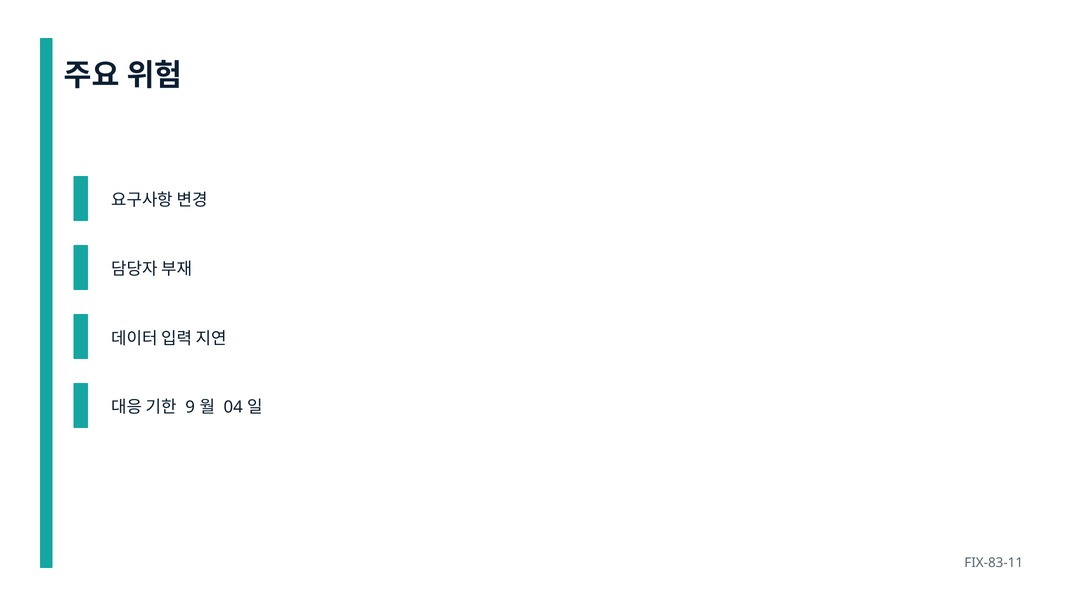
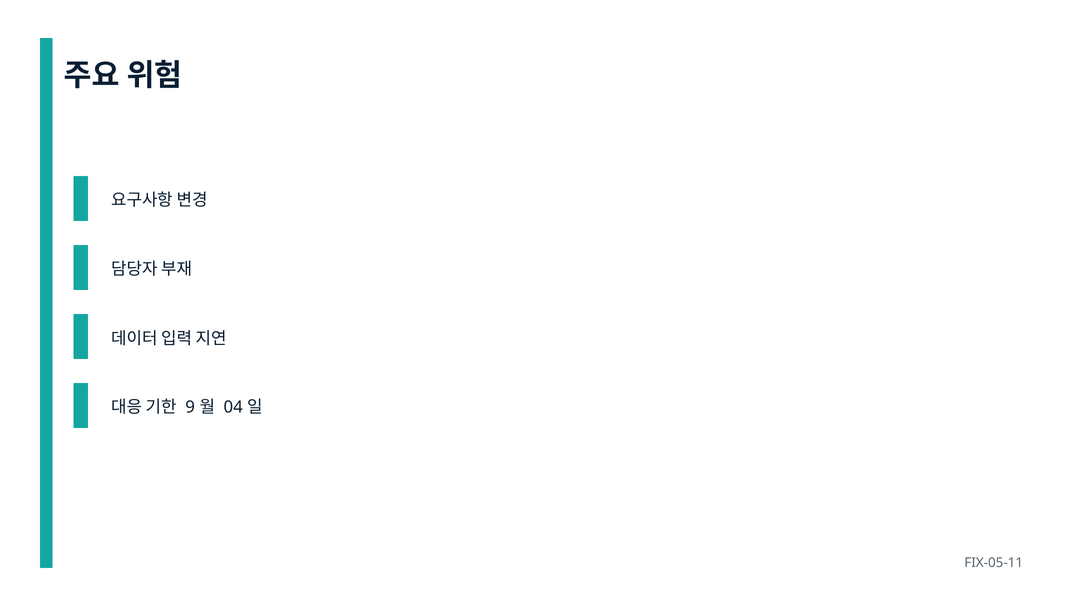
FIX-83-11: FIX-83-11 -> FIX-05-11 (994, 563)
